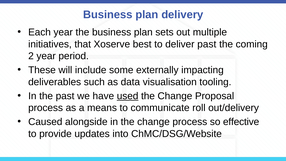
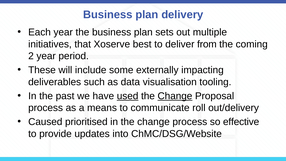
deliver past: past -> from (207, 44)
Change underline: none -> present (175, 96)
alongside: alongside -> prioritised (86, 122)
